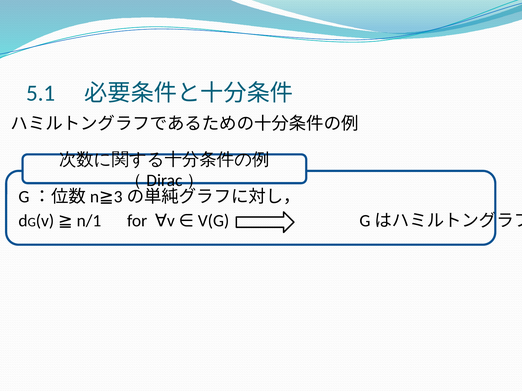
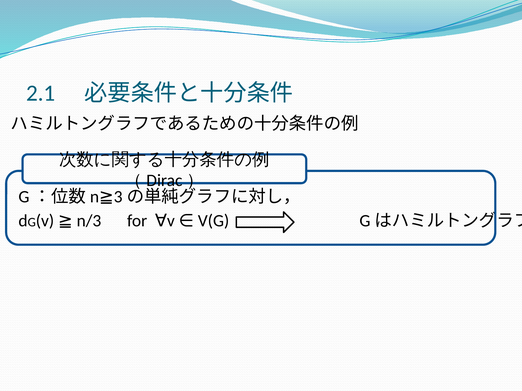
5.1: 5.1 -> 2.1 (41, 93)
n/1: n/1 -> n/3 (89, 221)
